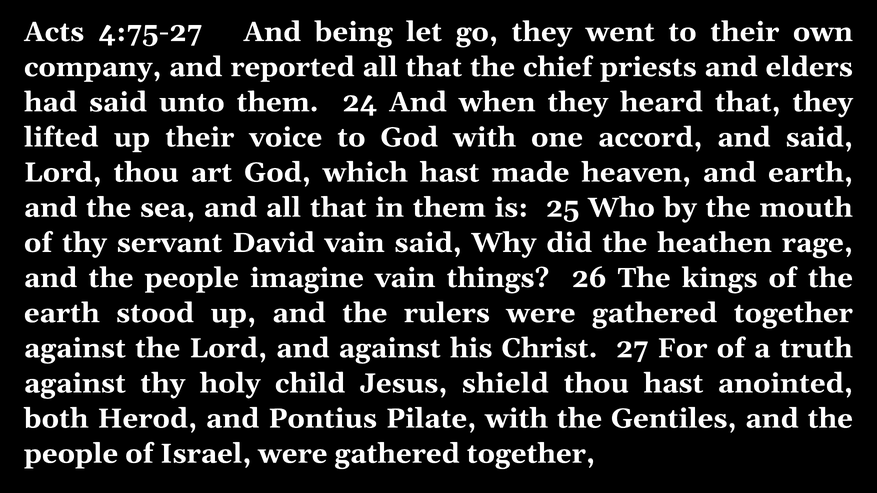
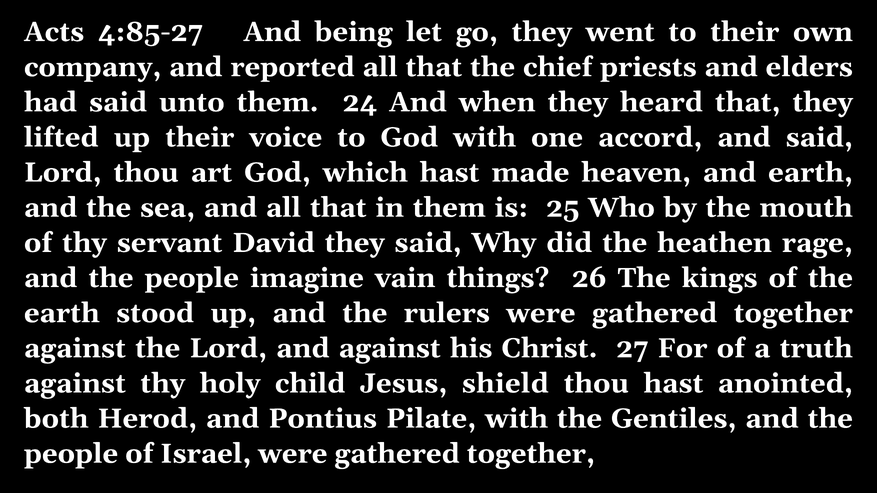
4:75-27: 4:75-27 -> 4:85-27 (150, 32)
David vain: vain -> they (355, 243)
